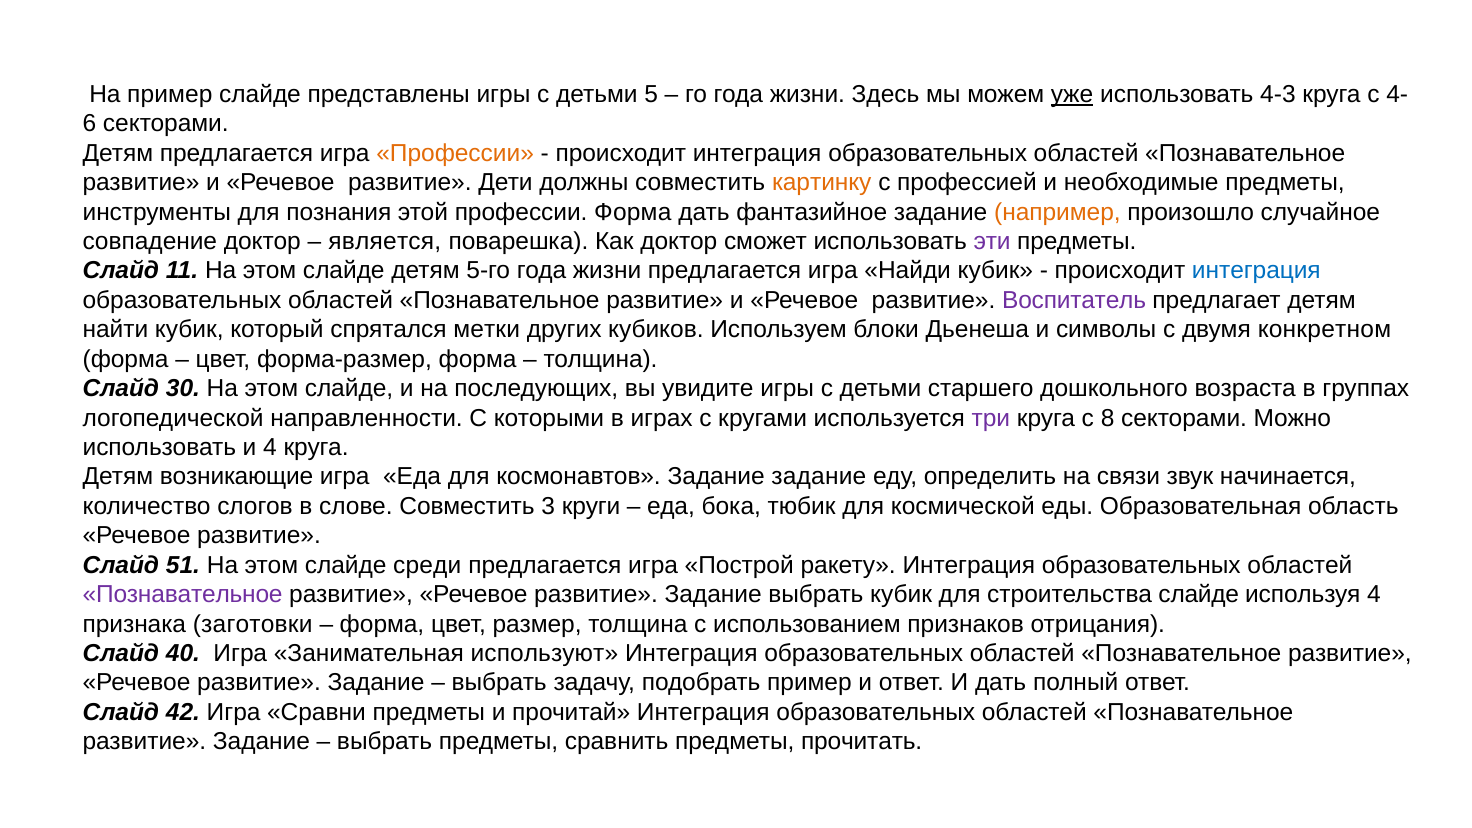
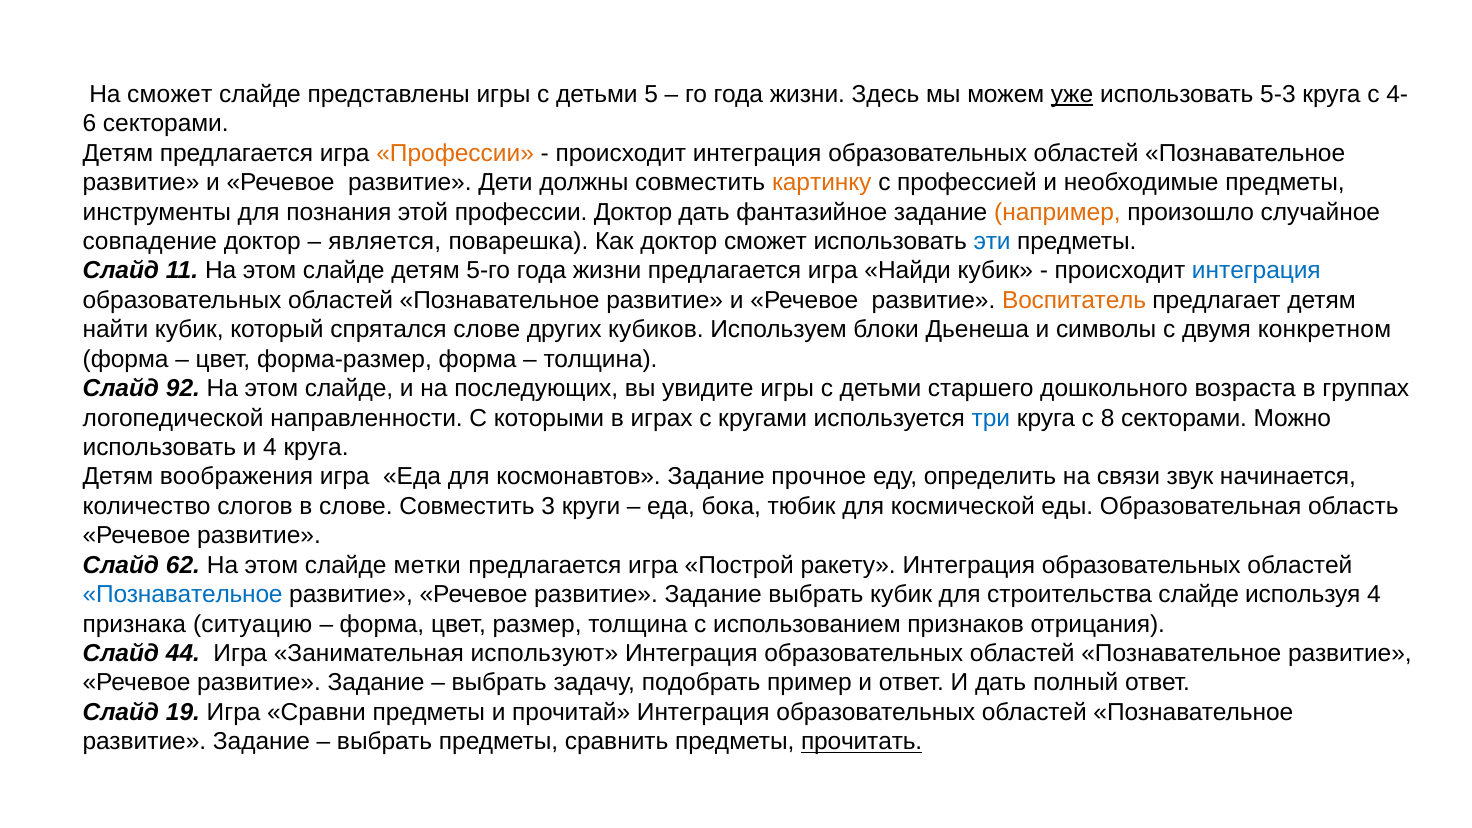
На пример: пример -> сможет (170, 94)
4-3: 4-3 -> 5-3 (1278, 94)
профессии Форма: Форма -> Доктор (633, 212)
эти colour: purple -> blue (992, 241)
Воспитатель colour: purple -> orange (1074, 300)
спрятался метки: метки -> слове (487, 330)
30: 30 -> 92 (183, 389)
три colour: purple -> blue (991, 418)
возникающие: возникающие -> воображения (236, 477)
Задание задание: задание -> прочное (819, 477)
51: 51 -> 62 (183, 565)
среди: среди -> метки (427, 565)
Познавательное colour: purple -> blue (183, 595)
заготовки: заготовки -> ситуацию (253, 624)
40: 40 -> 44 (183, 653)
42: 42 -> 19 (183, 712)
прочитать underline: none -> present (862, 742)
